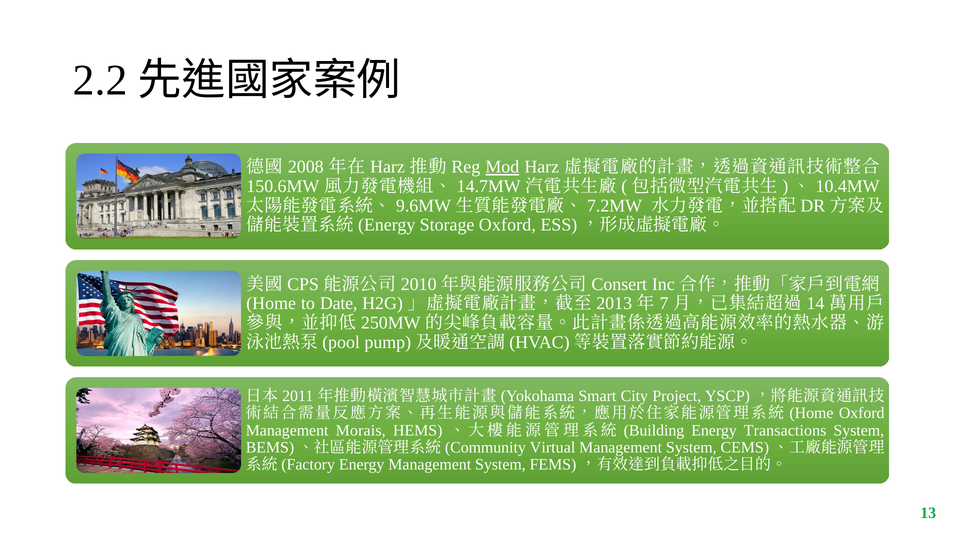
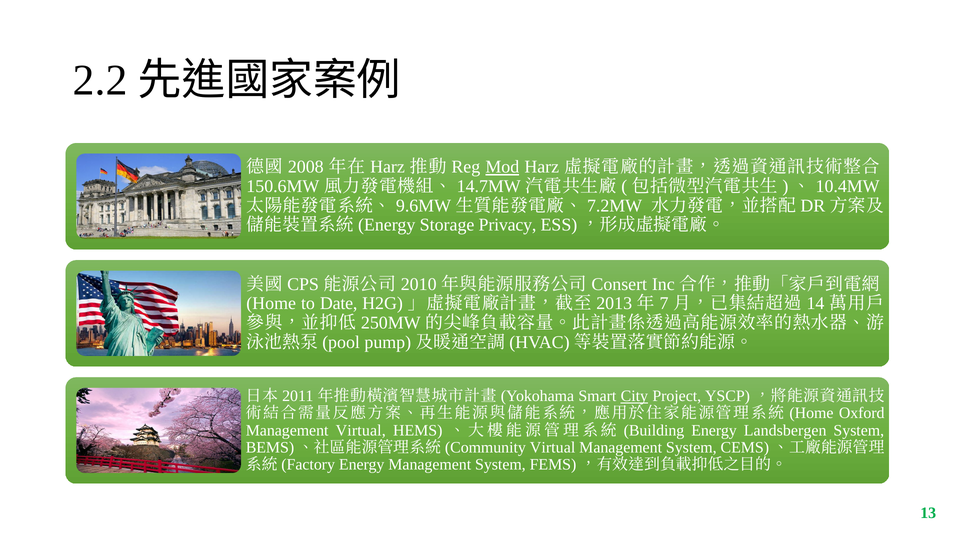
Storage Oxford: Oxford -> Privacy (508, 225)
City underline: none -> present (634, 396)
Management Morais: Morais -> Virtual (361, 430)
Transactions: Transactions -> Landsbergen (785, 430)
